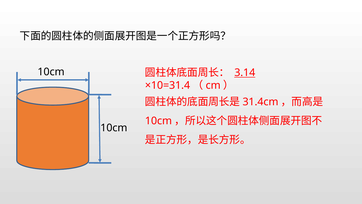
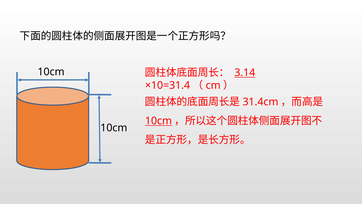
10cm underline: none -> present (158, 121)
